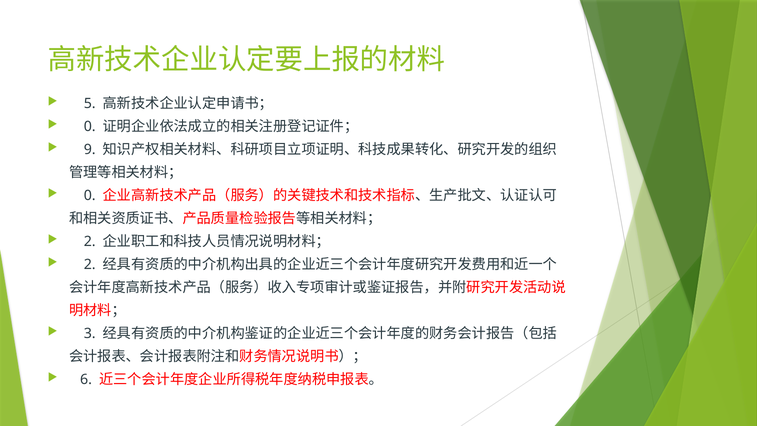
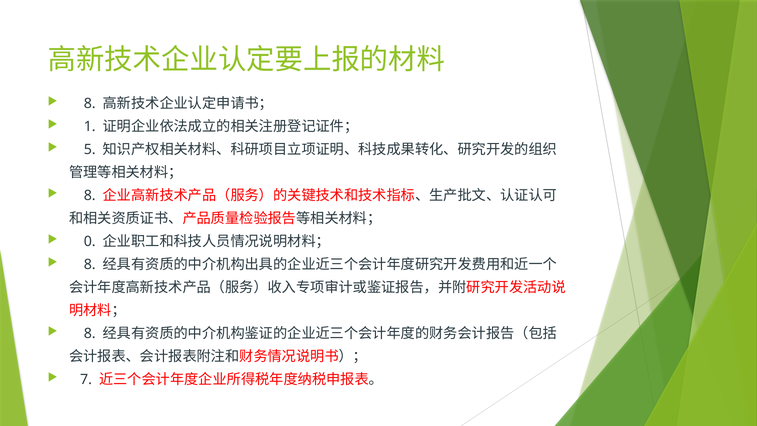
5: 5 -> 8 (90, 103)
0: 0 -> 1 (90, 126)
9: 9 -> 5 (90, 149)
0: 0 -> 8 (90, 195)
2: 2 -> 0 (90, 241)
2: 2 -> 8 (90, 264)
3: 3 -> 8 (90, 333)
6: 6 -> 7 (86, 379)
